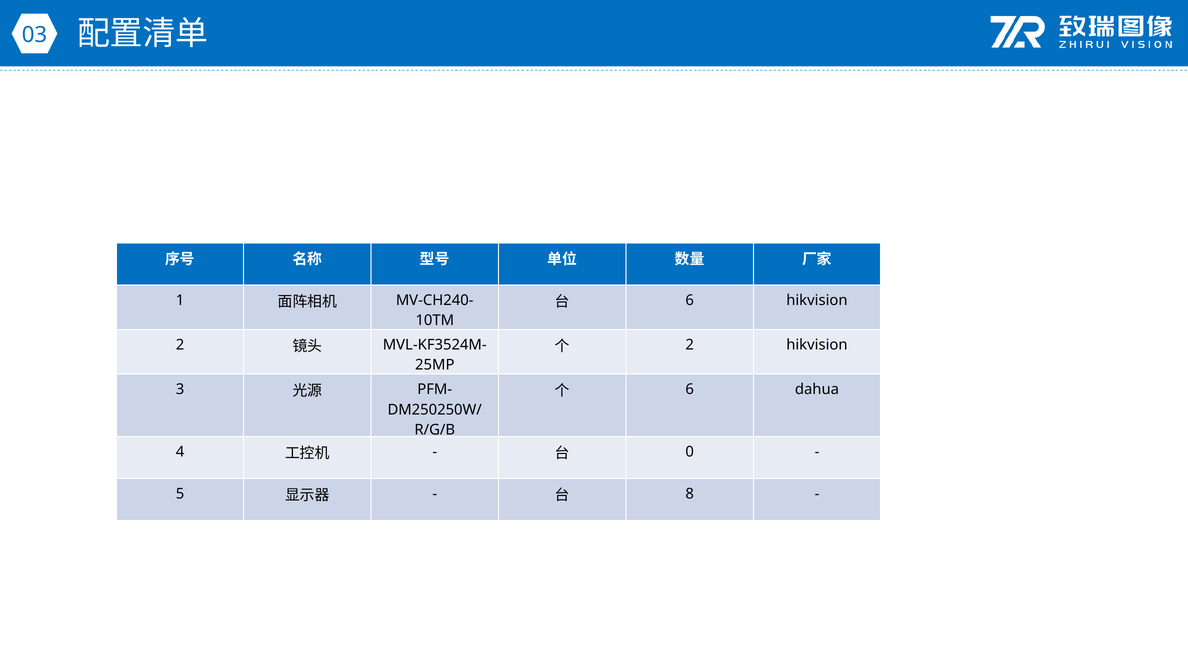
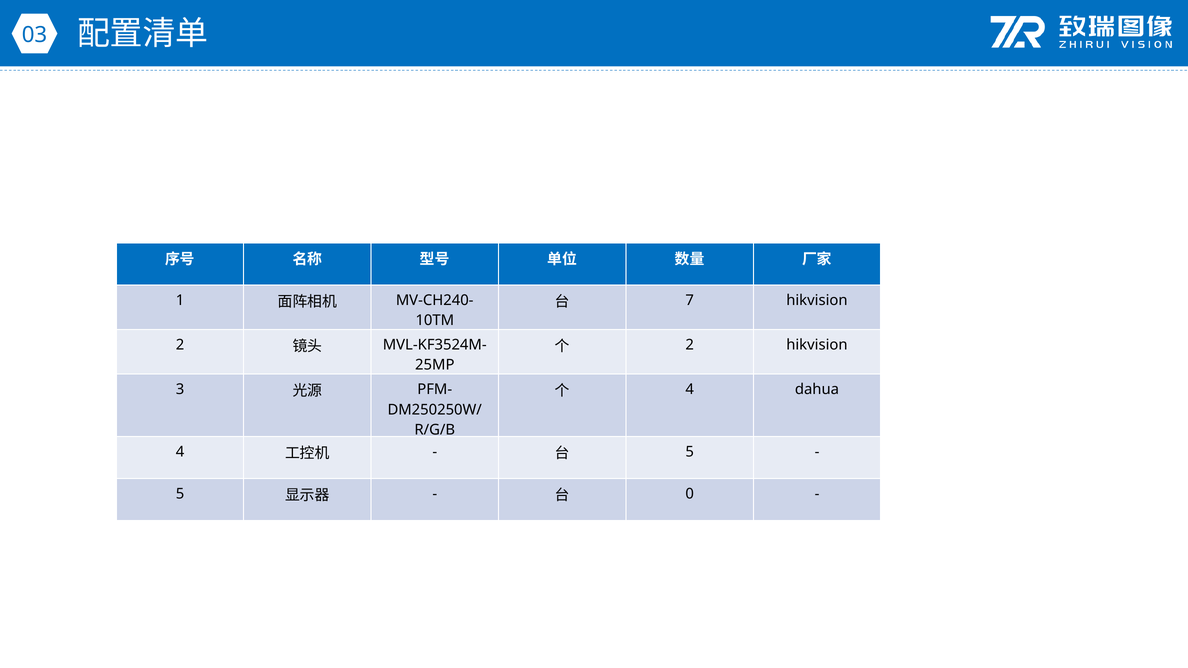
6: 6 -> 7 (690, 300)
6: 6 -> 4 (690, 390)
0: 0 -> 5 (690, 452)
8: 8 -> 0 (690, 494)
